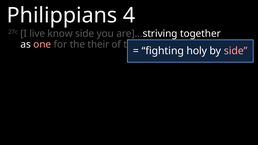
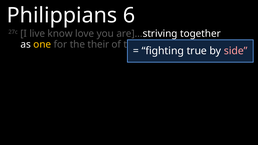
4: 4 -> 6 (129, 15)
know side: side -> love (85, 34)
one colour: pink -> yellow (42, 44)
holy: holy -> true (197, 51)
